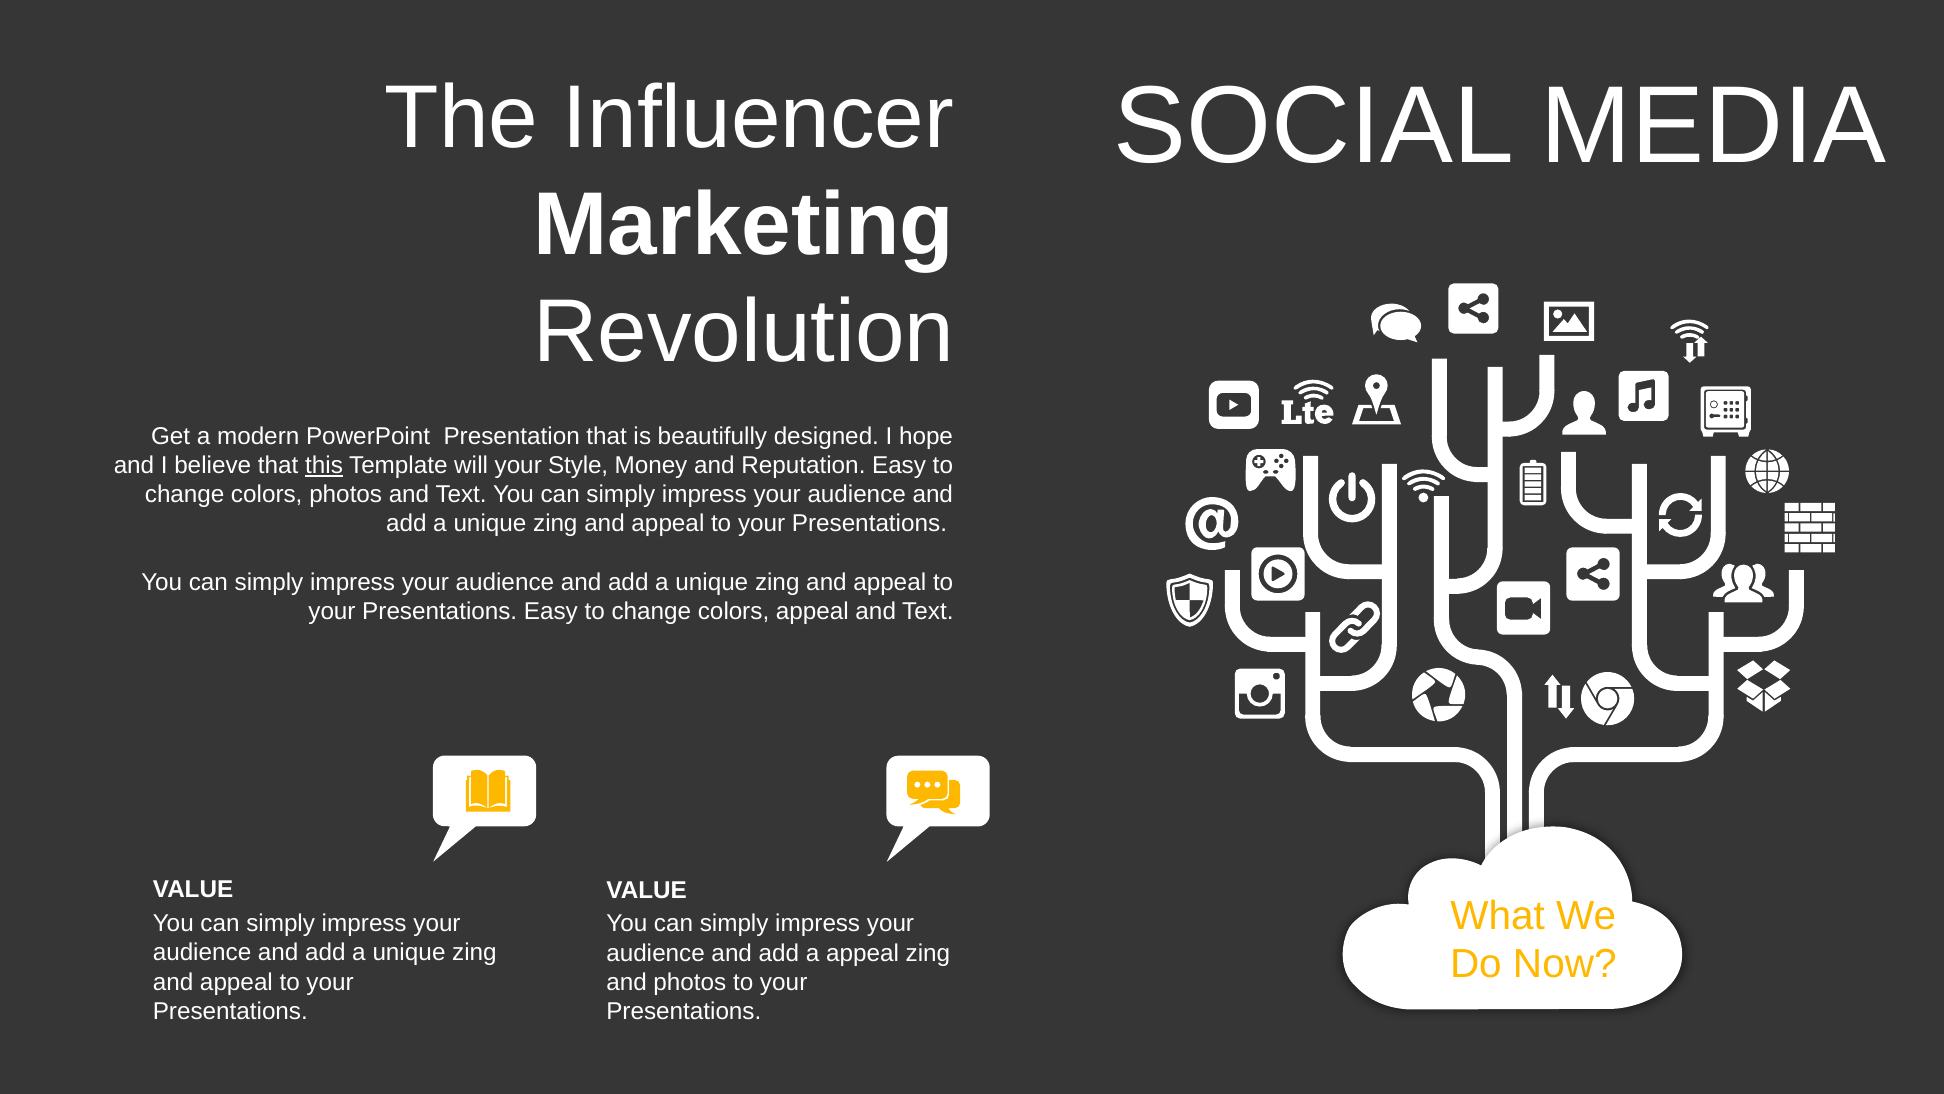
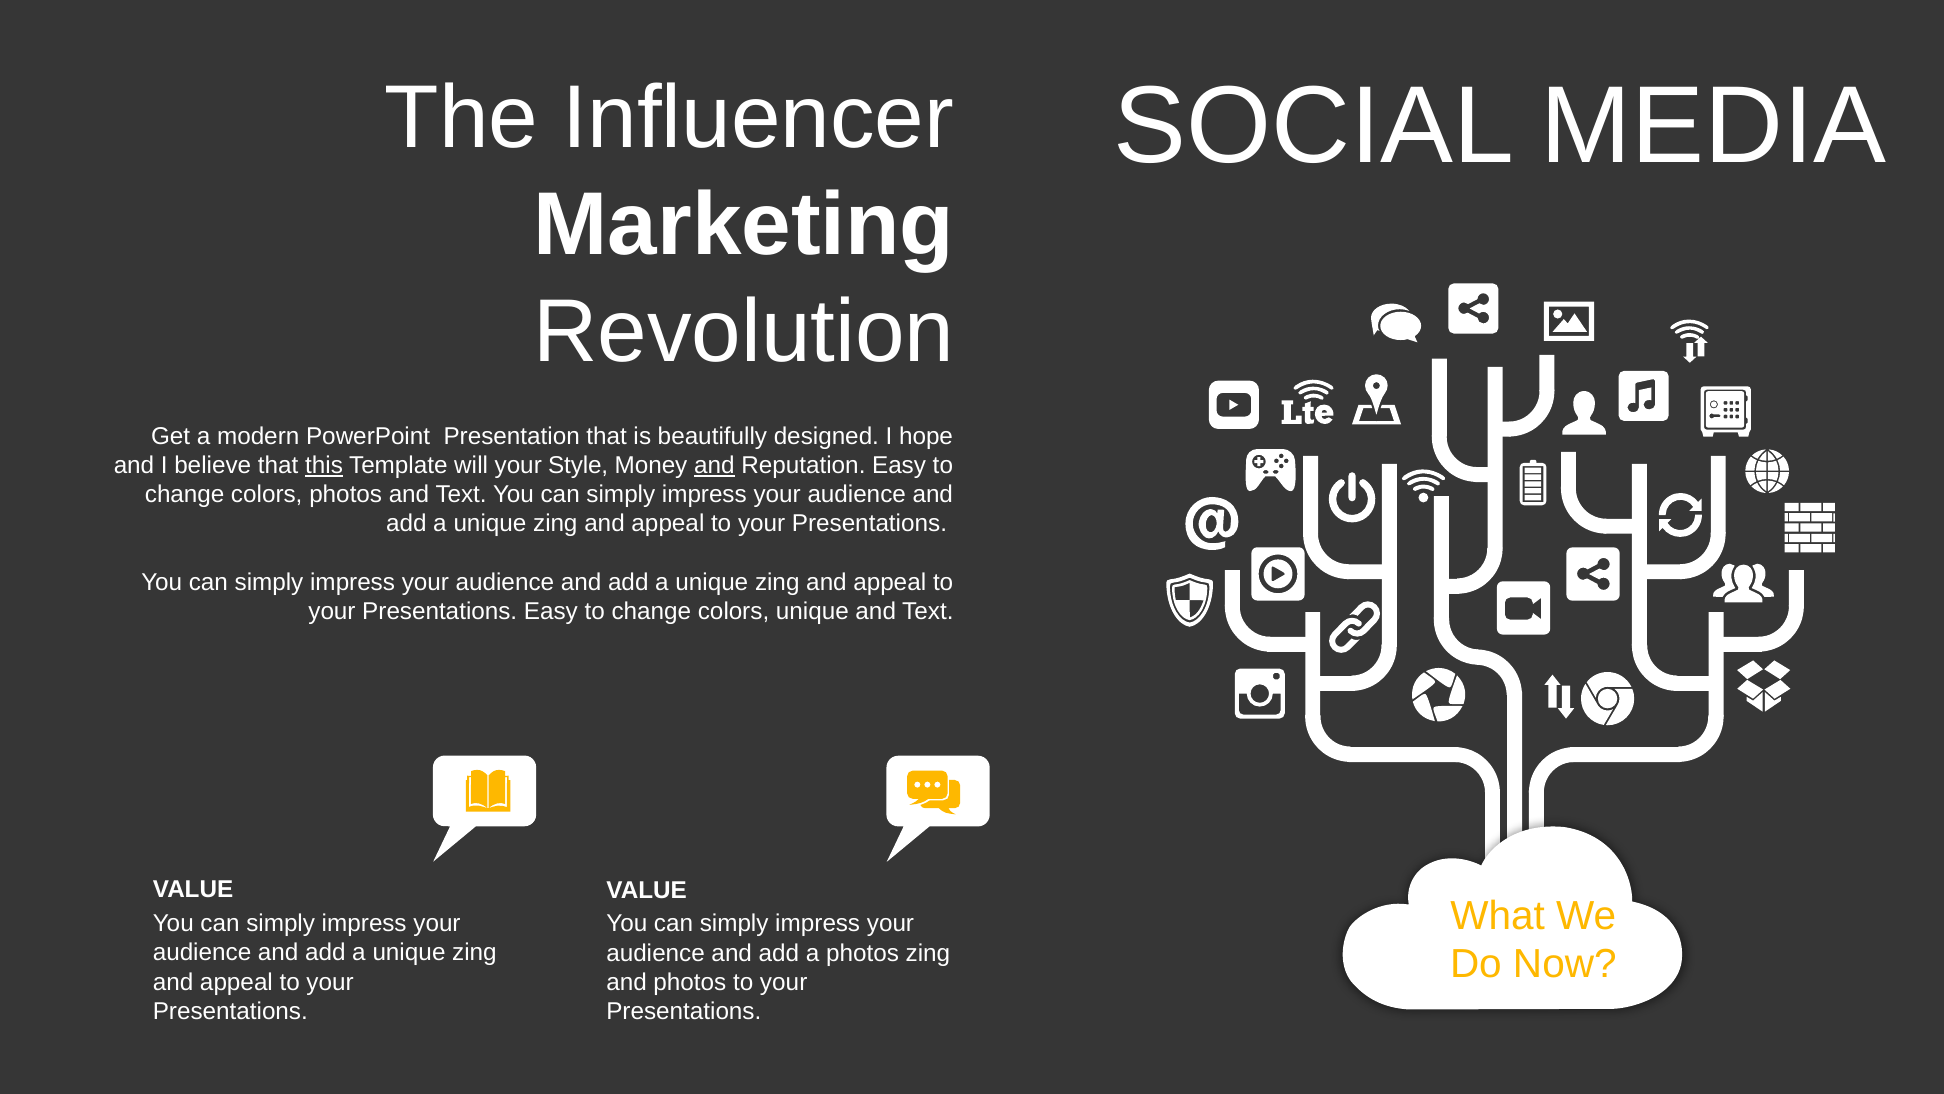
and underline: none -> present (714, 465)
colors appeal: appeal -> unique (812, 611)
a appeal: appeal -> photos (863, 953)
